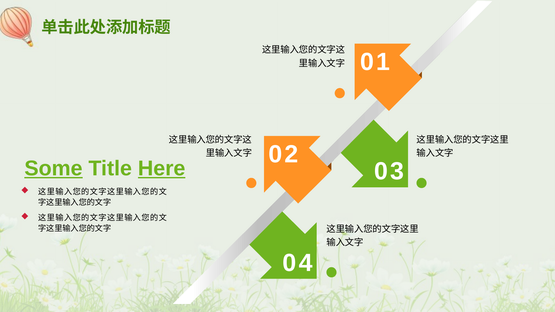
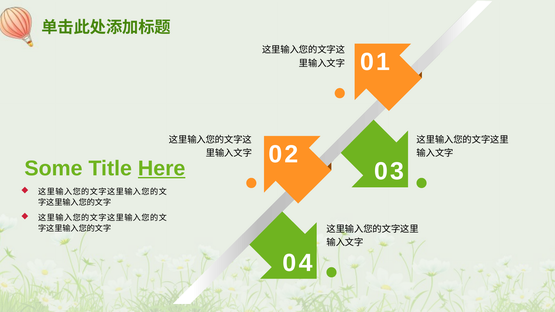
Some underline: present -> none (53, 168)
